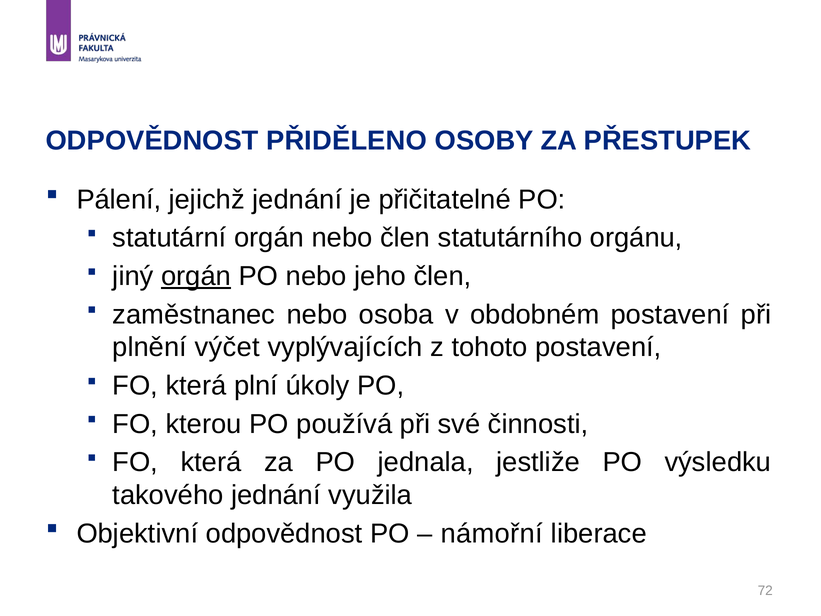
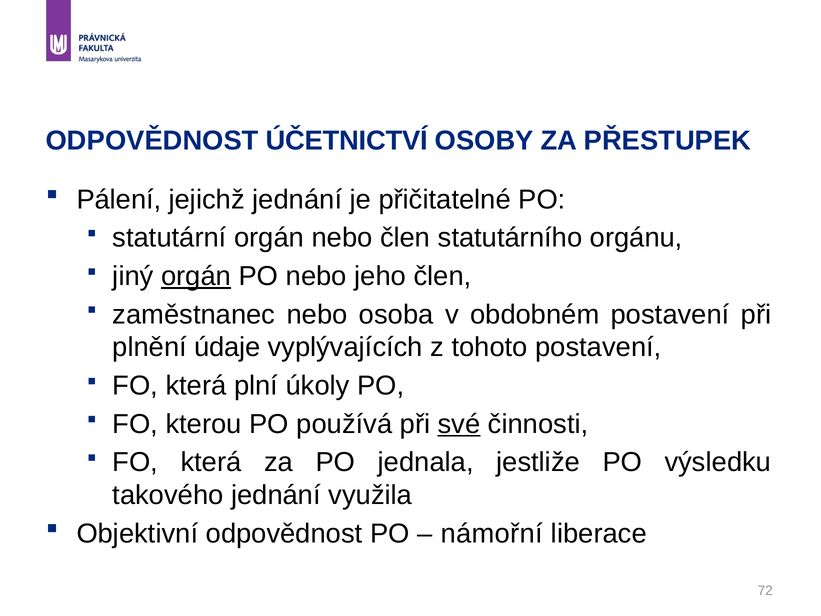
PŘIDĚLENO: PŘIDĚLENO -> ÚČETNICTVÍ (347, 141)
výčet: výčet -> údaje (227, 347)
své underline: none -> present (459, 424)
